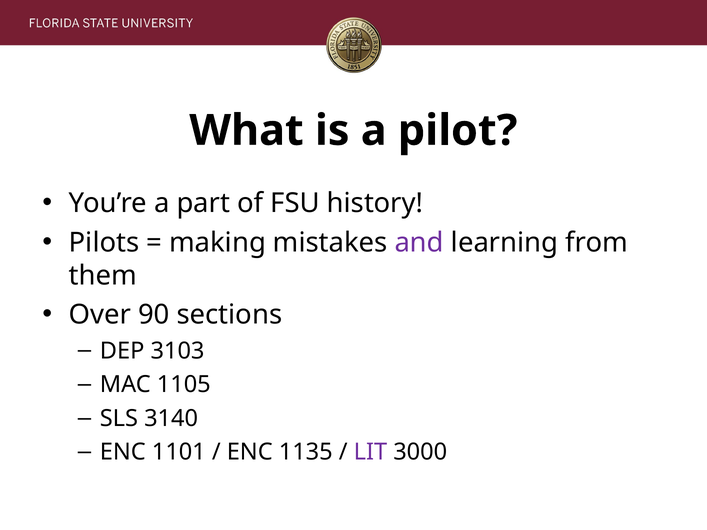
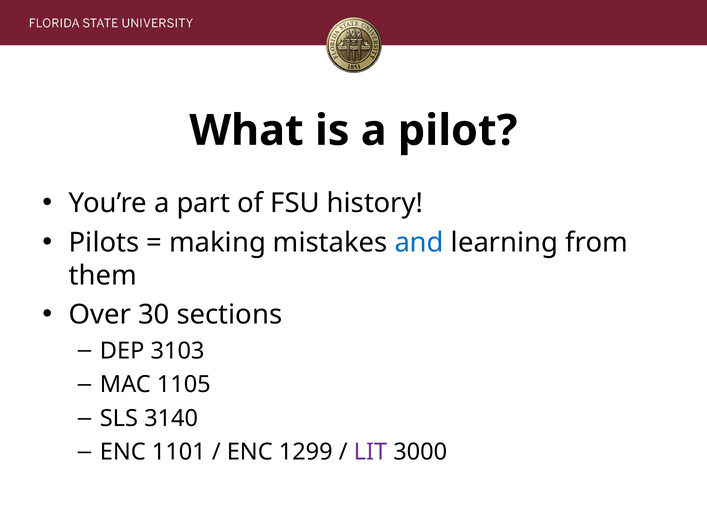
and colour: purple -> blue (419, 243)
90: 90 -> 30 (154, 315)
1135: 1135 -> 1299 (306, 452)
